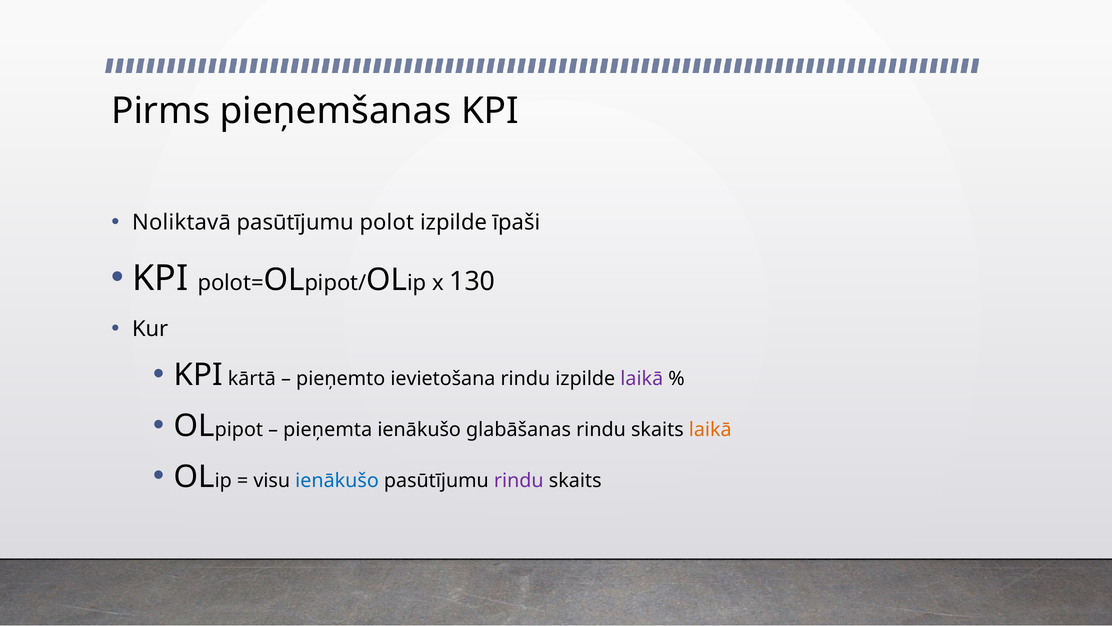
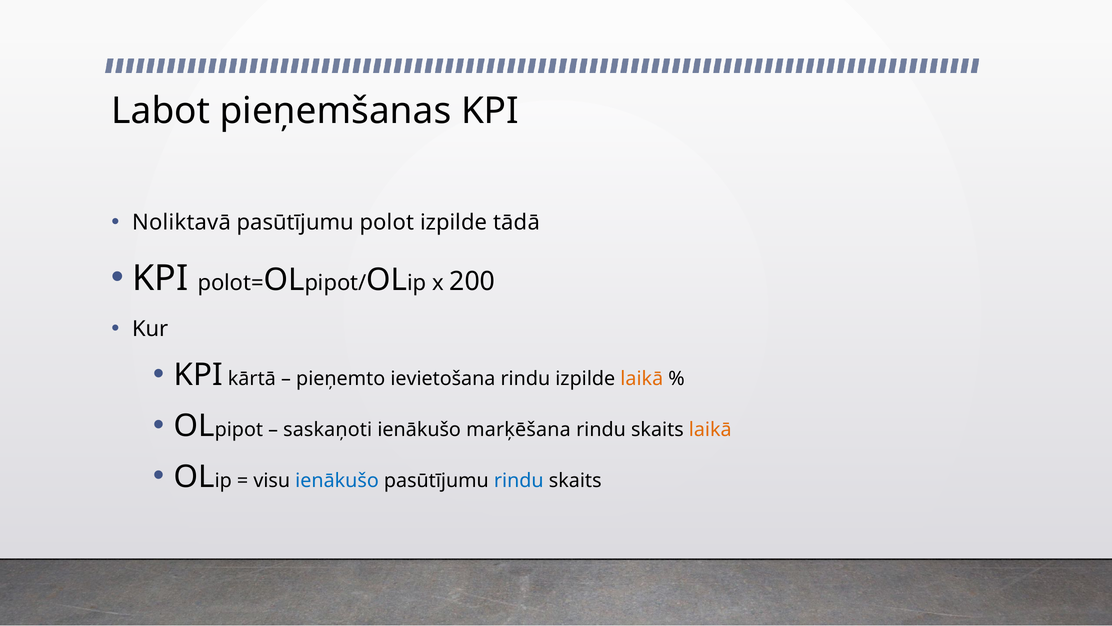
Pirms: Pirms -> Labot (161, 111)
īpaši: īpaši -> tādā (516, 222)
130: 130 -> 200 (472, 281)
laikā colour: purple -> orange (642, 379)
pieņemta: pieņemta -> saskaņoti (328, 429)
glabāšanas: glabāšanas -> marķēšana (518, 429)
rindu colour: purple -> blue (519, 480)
